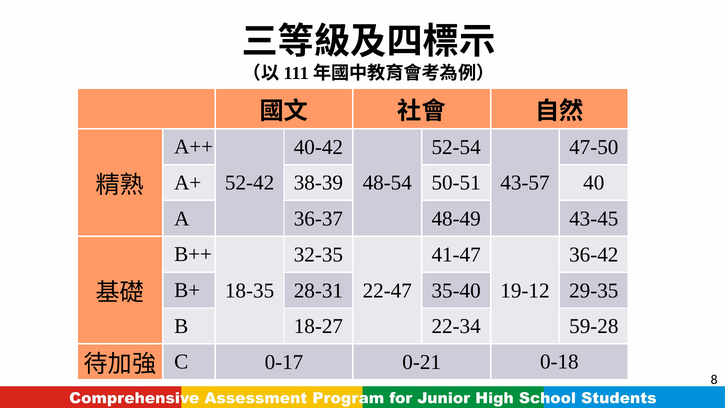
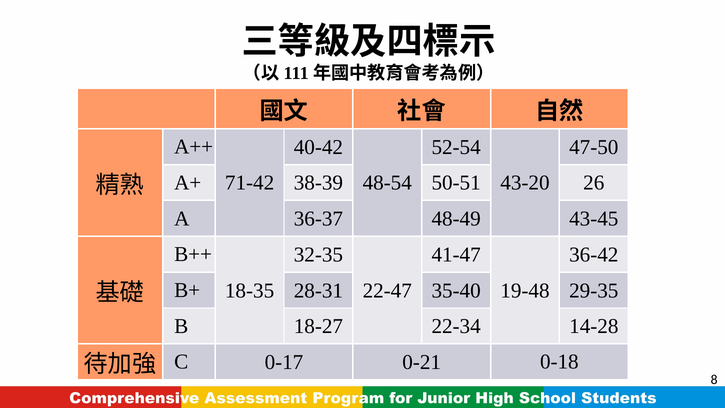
40: 40 -> 26 (594, 183)
52-42: 52-42 -> 71-42 (250, 183)
43-57: 43-57 -> 43-20 (525, 183)
19-12: 19-12 -> 19-48 (525, 290)
59-28: 59-28 -> 14-28 (594, 326)
